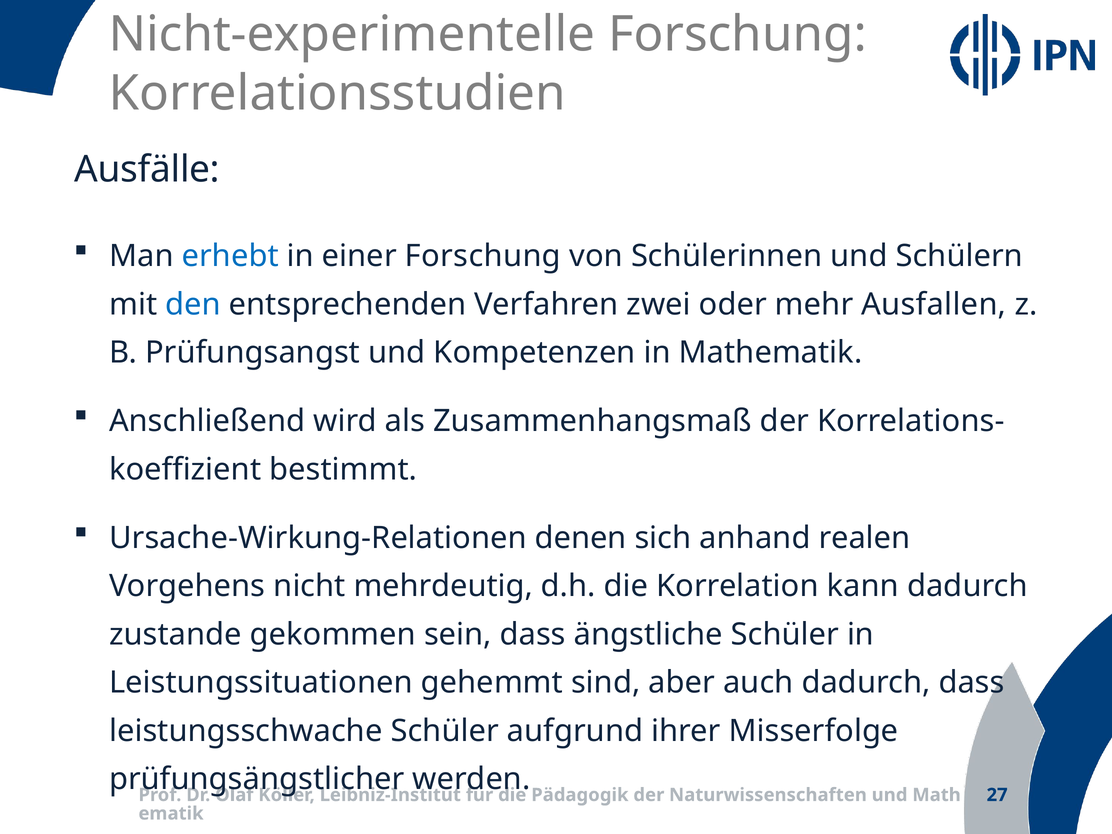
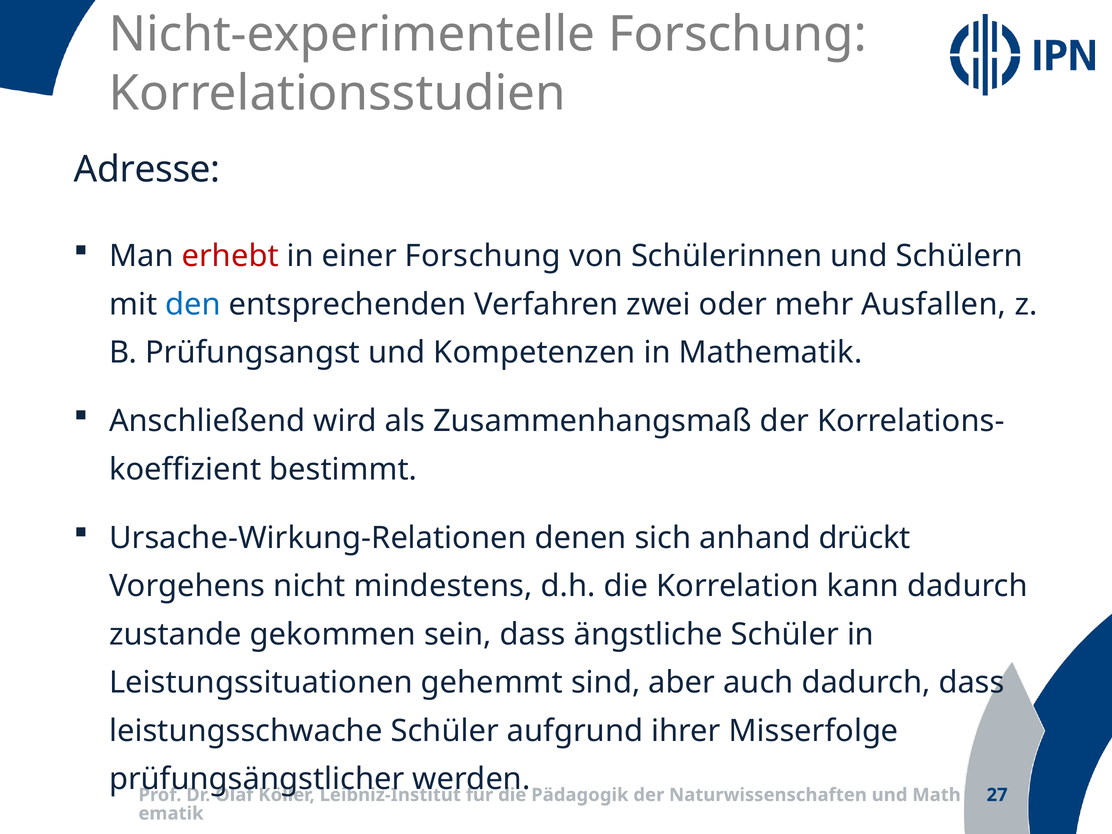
Ausfälle: Ausfälle -> Adresse (147, 169)
erhebt colour: blue -> red (230, 256)
realen: realen -> drückt (865, 538)
mehrdeutig: mehrdeutig -> mindestens (443, 586)
